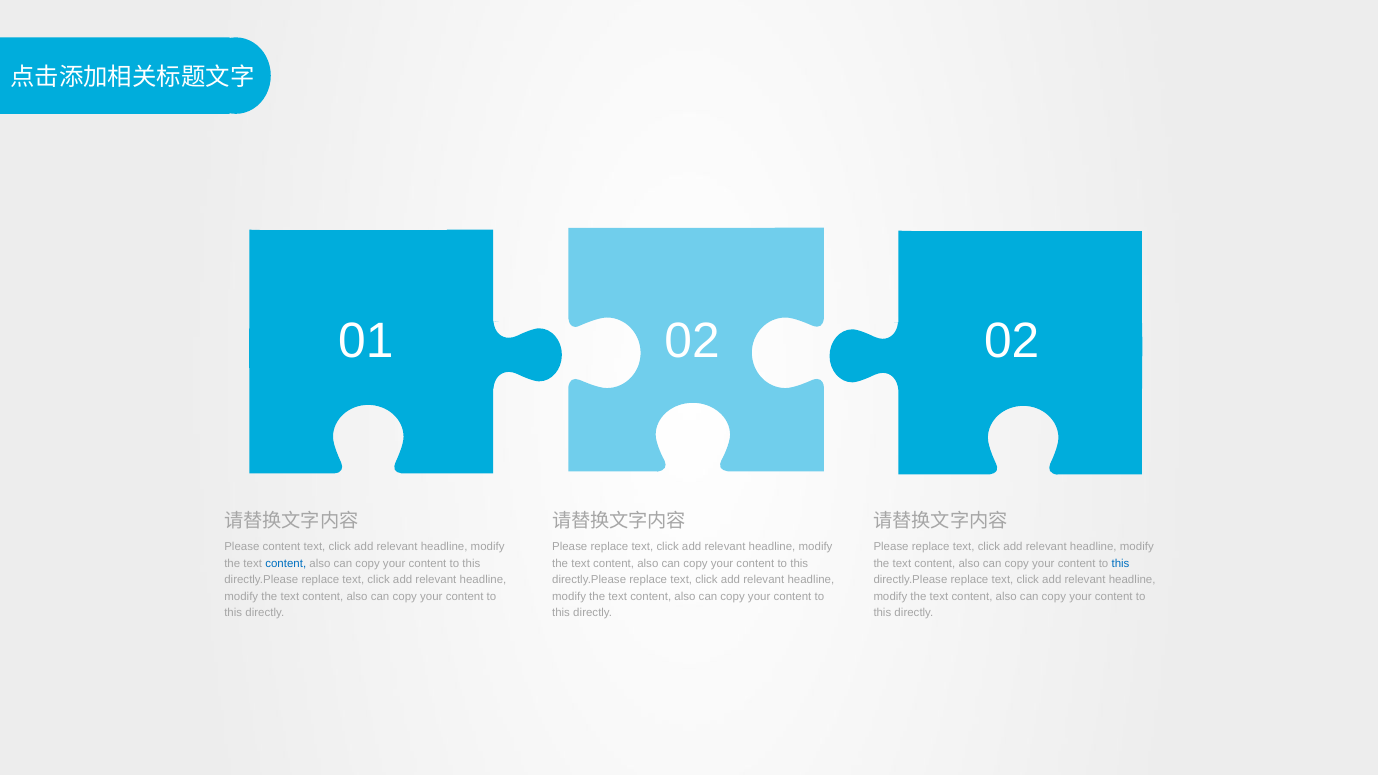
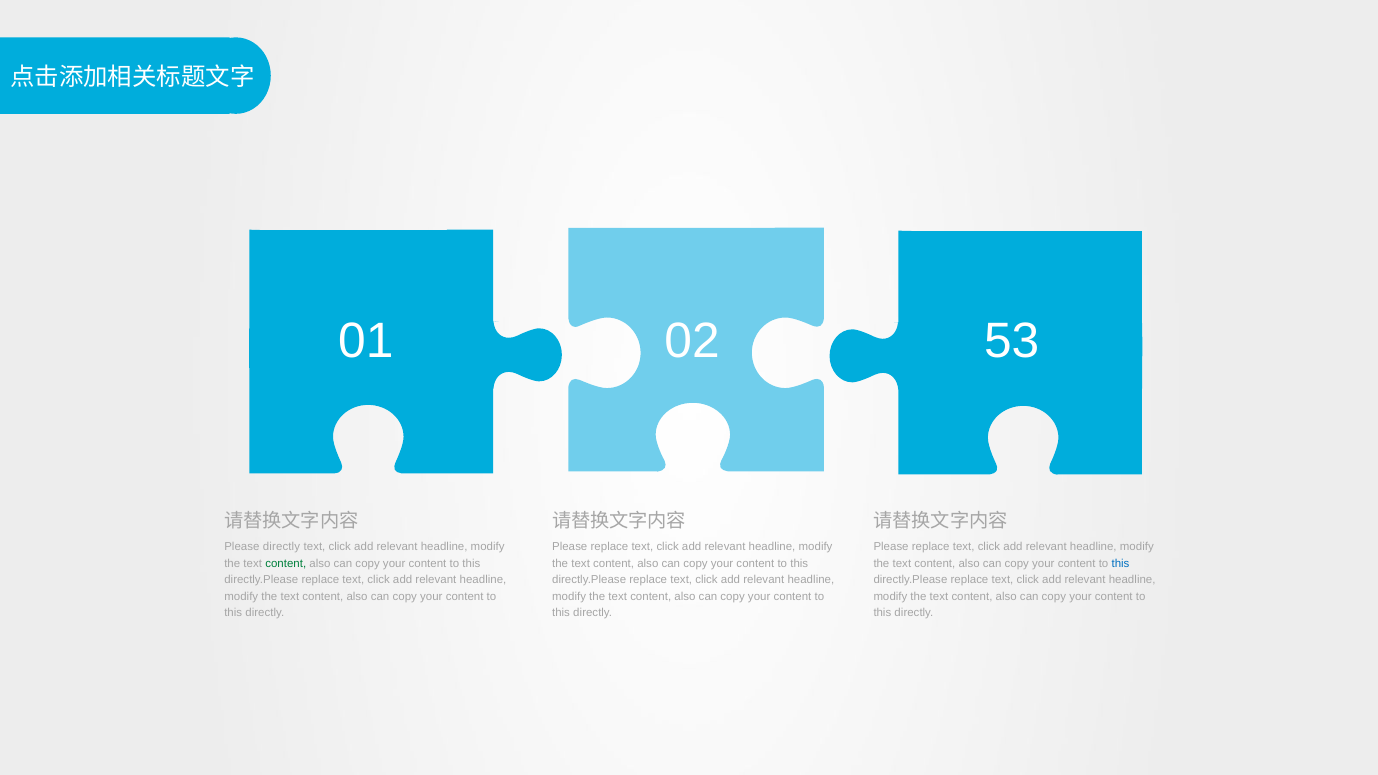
02 02: 02 -> 53 (1012, 341)
Please content: content -> directly (281, 547)
content colour: blue -> green (286, 564)
